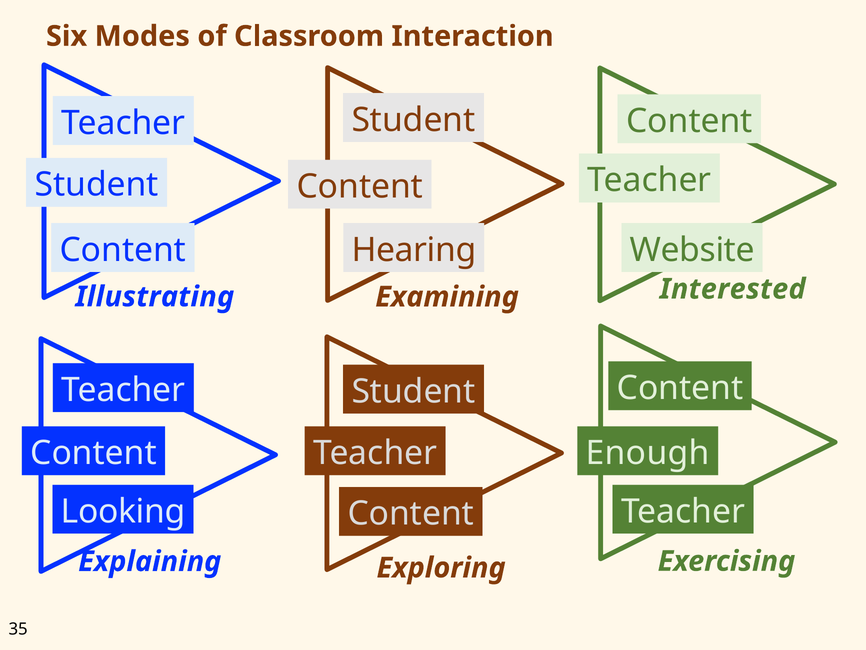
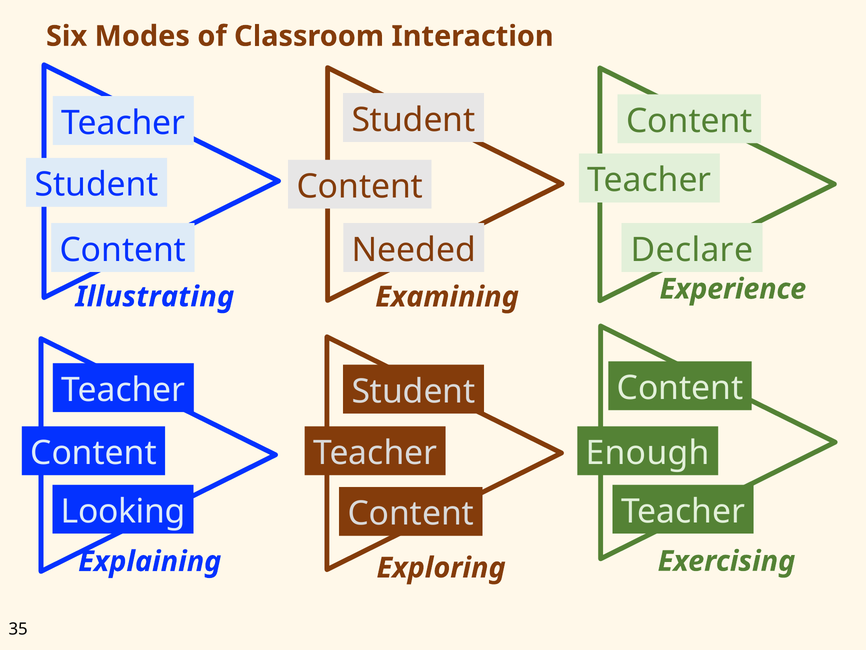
Hearing: Hearing -> Needed (414, 250)
Website: Website -> Declare (692, 250)
Interested: Interested -> Experience (733, 289)
